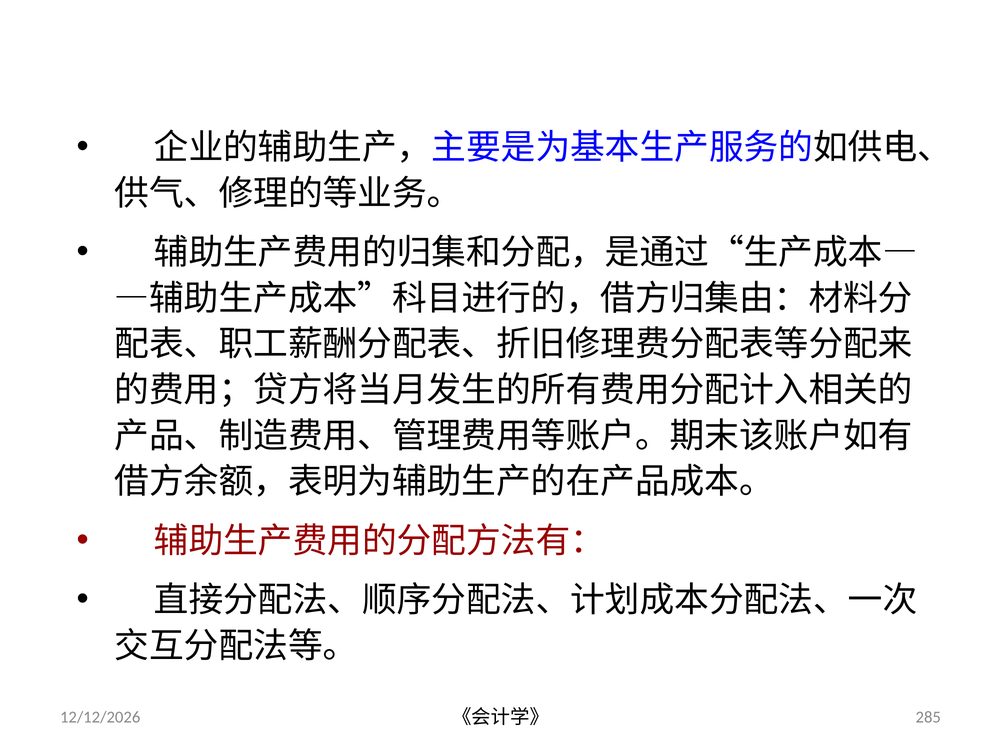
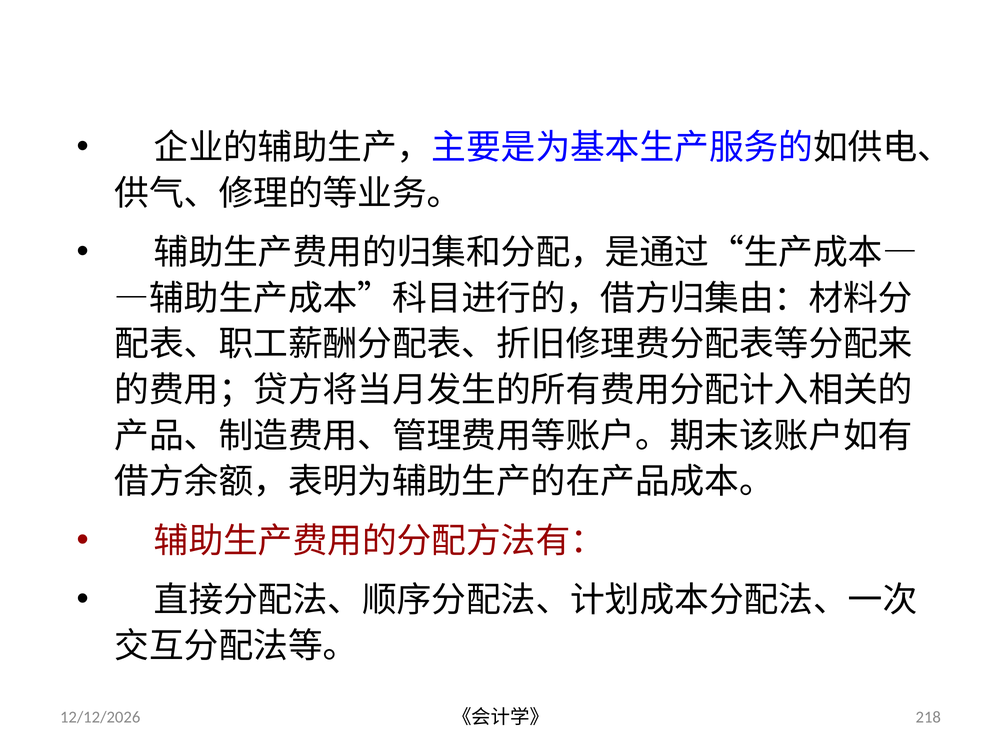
285: 285 -> 218 (928, 717)
